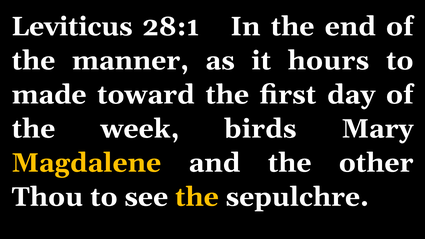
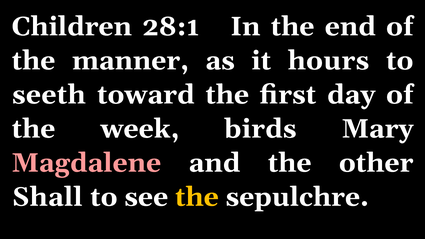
Leviticus: Leviticus -> Children (72, 27)
made: made -> seeth (49, 95)
Magdalene colour: yellow -> pink (86, 163)
Thou: Thou -> Shall (47, 197)
